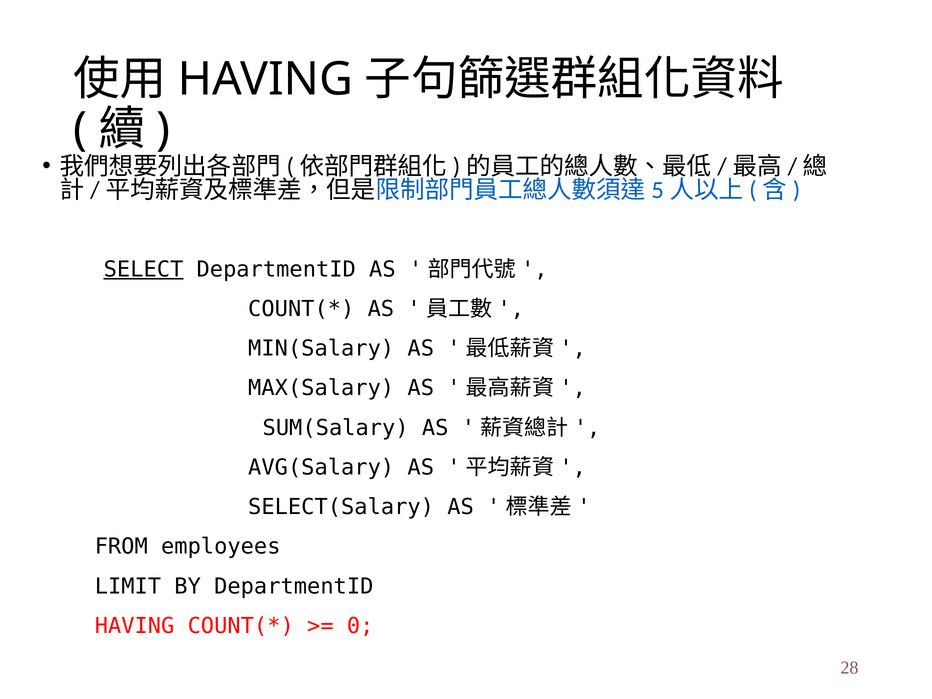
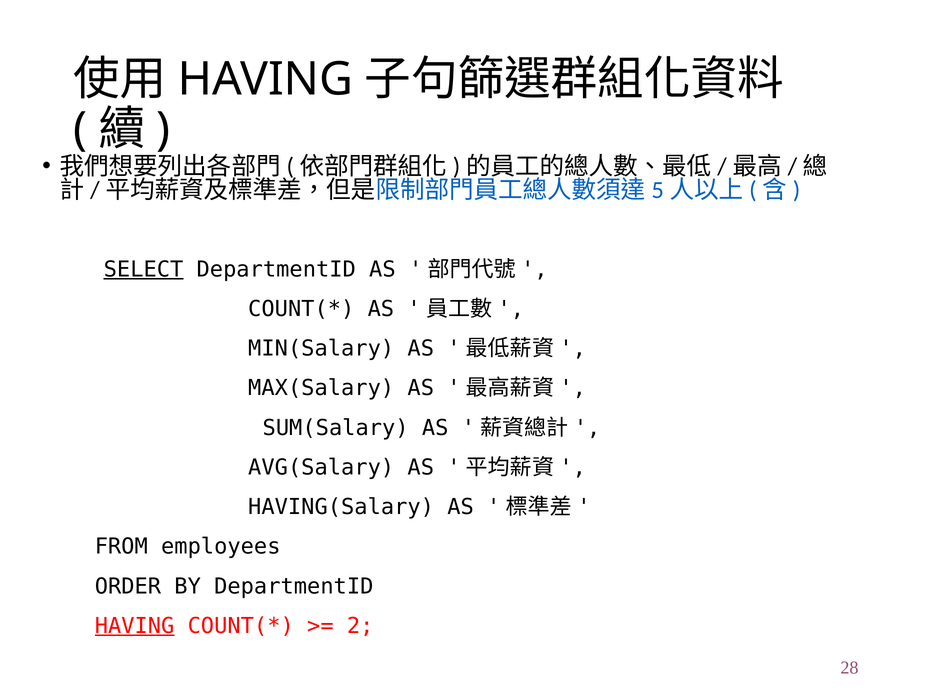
SELECT(Salary: SELECT(Salary -> HAVING(Salary (341, 507)
LIMIT: LIMIT -> ORDER (128, 586)
HAVING underline: none -> present (135, 626)
0: 0 -> 2 (360, 626)
